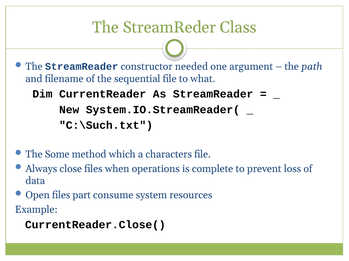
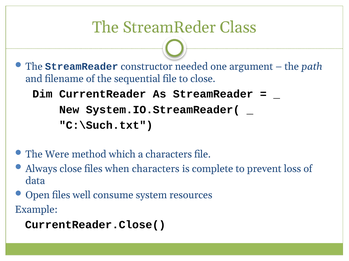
to what: what -> close (203, 79)
Some: Some -> Were (57, 155)
when operations: operations -> characters (156, 169)
part: part -> well (82, 196)
